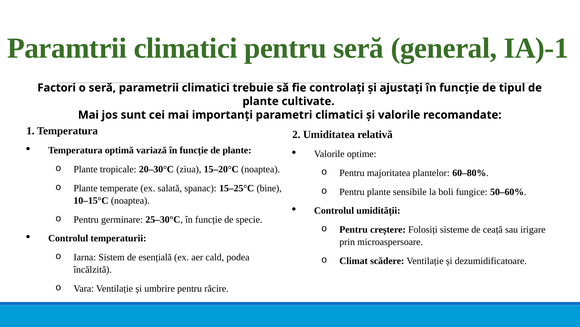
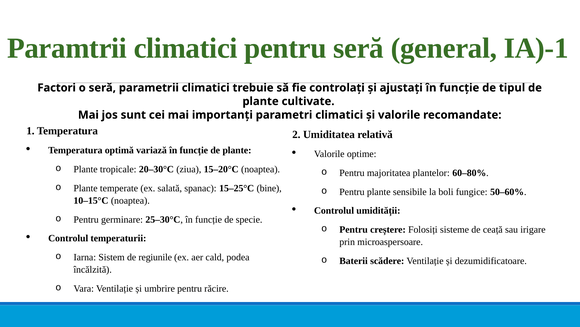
esențială: esențială -> regiunile (155, 257)
Climat: Climat -> Baterii (354, 260)
